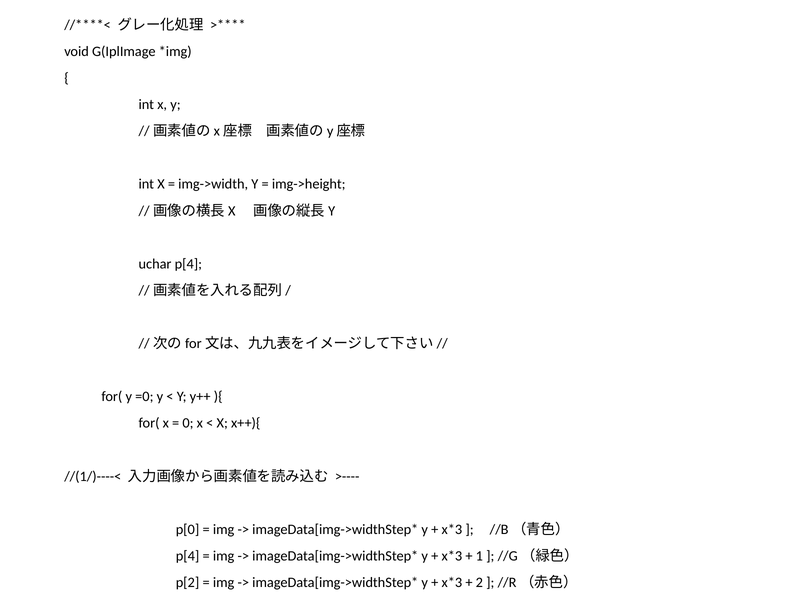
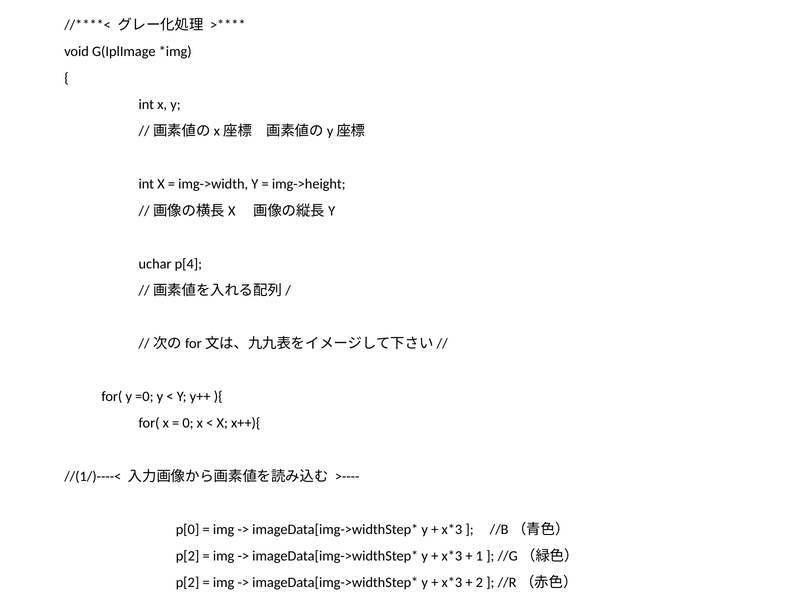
p[4: p[4 -> p[2 (188, 556)
